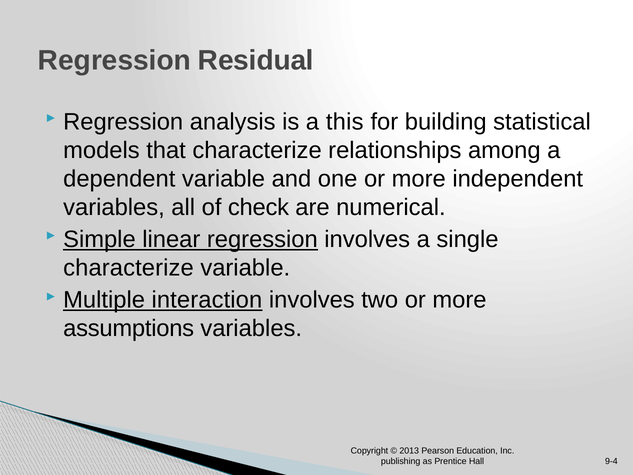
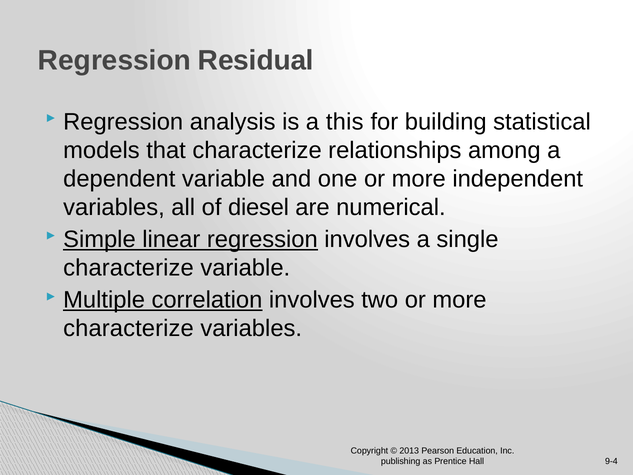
check: check -> diesel (259, 207)
interaction: interaction -> correlation (207, 300)
assumptions: assumptions -> characterize (128, 328)
